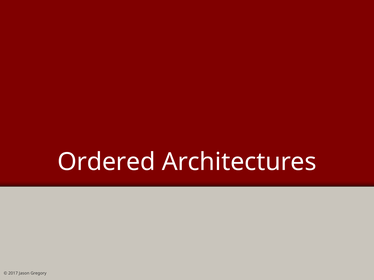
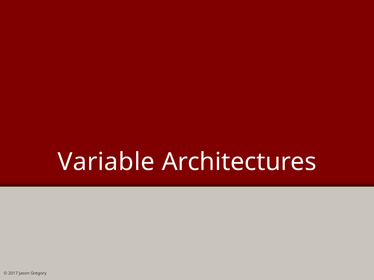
Ordered: Ordered -> Variable (106, 162)
